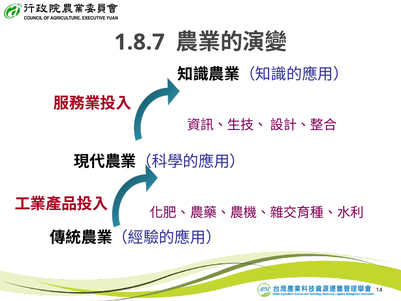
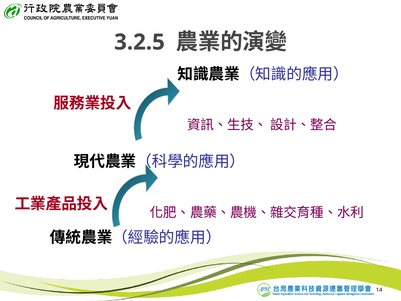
1.8.7: 1.8.7 -> 3.2.5 (139, 42)
